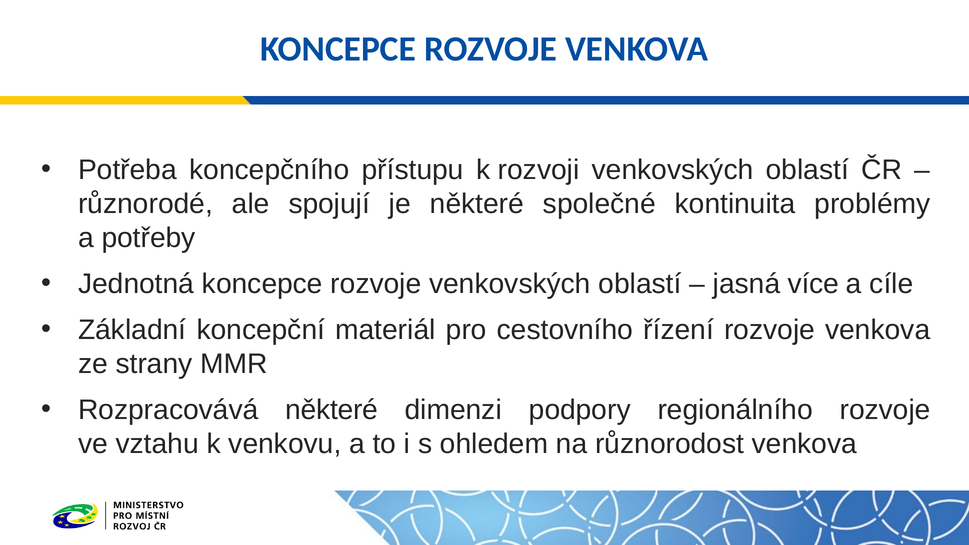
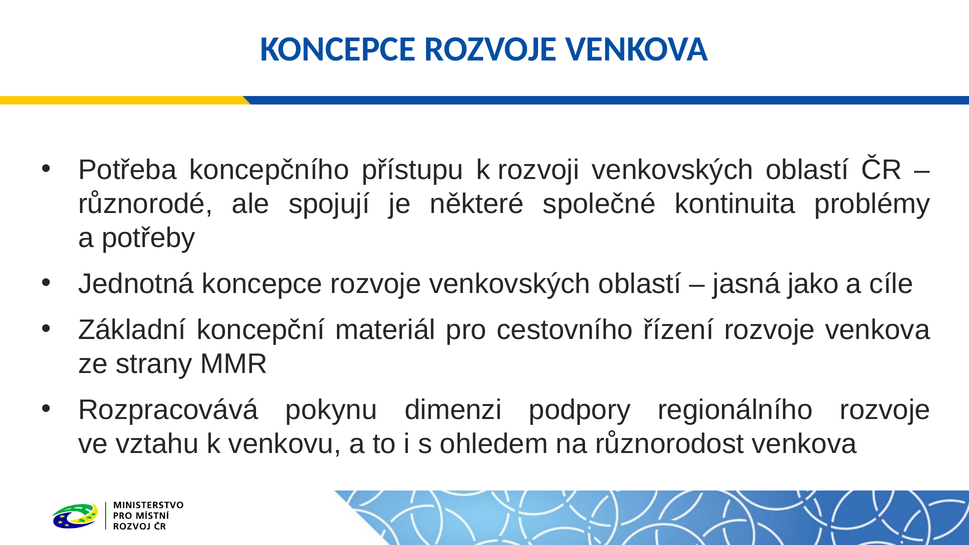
více: více -> jako (813, 284)
Rozpracovává některé: některé -> pokynu (331, 410)
